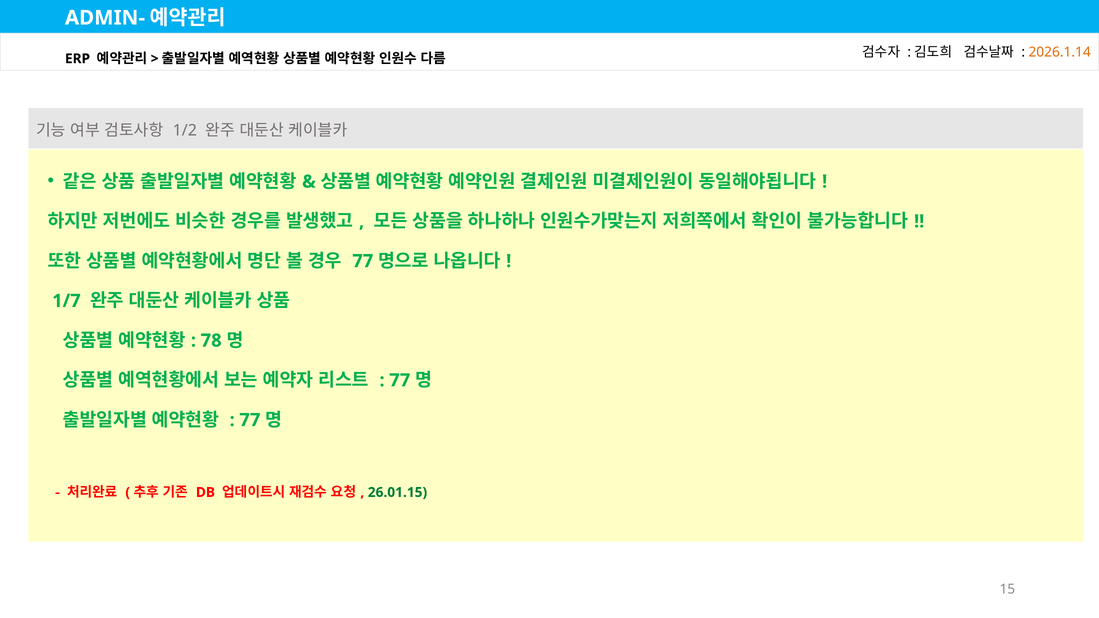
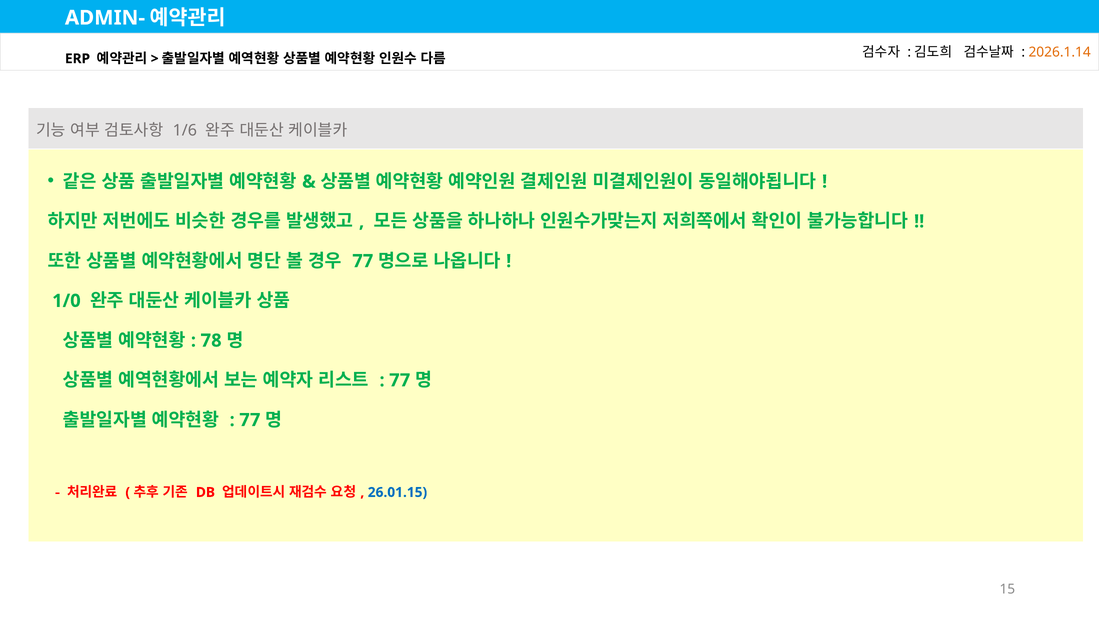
1/2: 1/2 -> 1/6 (185, 131)
1/7: 1/7 -> 1/0 (66, 301)
26.01.15 colour: green -> blue (397, 493)
